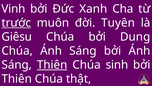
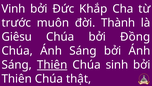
Xanh: Xanh -> Khắp (93, 9)
trước underline: present -> none (16, 23)
Tuyên: Tuyên -> Thành (118, 23)
Dung: Dung -> Đồng (135, 37)
